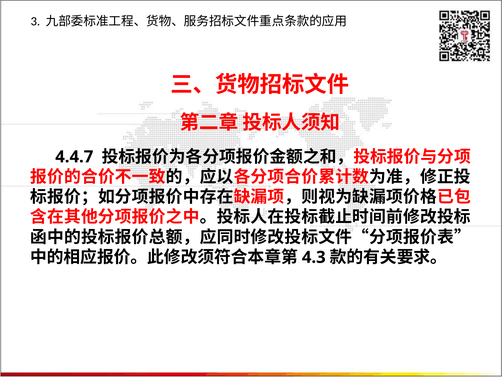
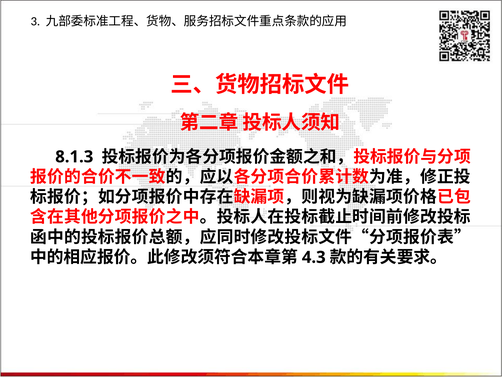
4.4.7: 4.4.7 -> 8.1.3 (74, 157)
